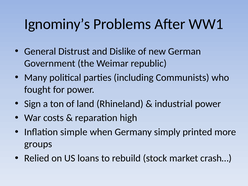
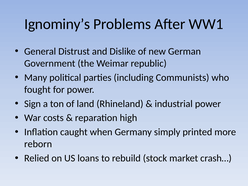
simple: simple -> caught (74, 132)
groups: groups -> reborn (38, 144)
